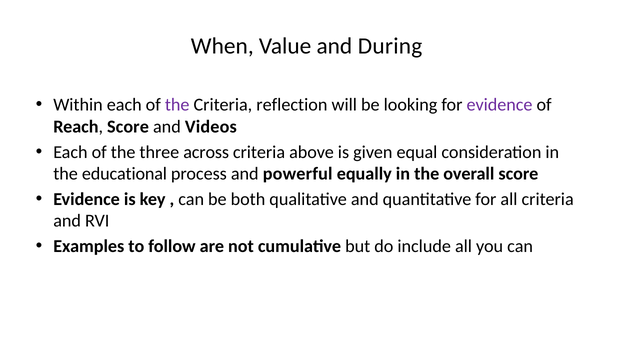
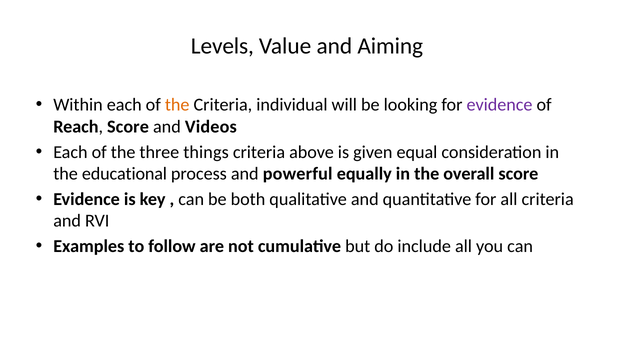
When: When -> Levels (222, 46)
During: During -> Aiming (390, 46)
the colour: purple -> orange (177, 105)
reflection: reflection -> individual (292, 105)
across: across -> things (206, 152)
